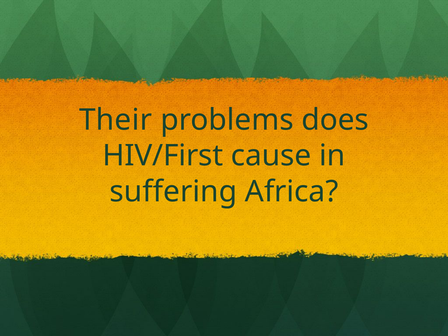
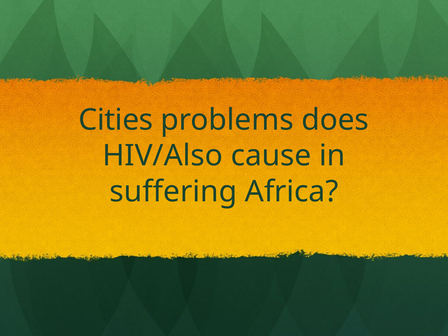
Their: Their -> Cities (116, 120)
HIV/First: HIV/First -> HIV/Also (163, 156)
